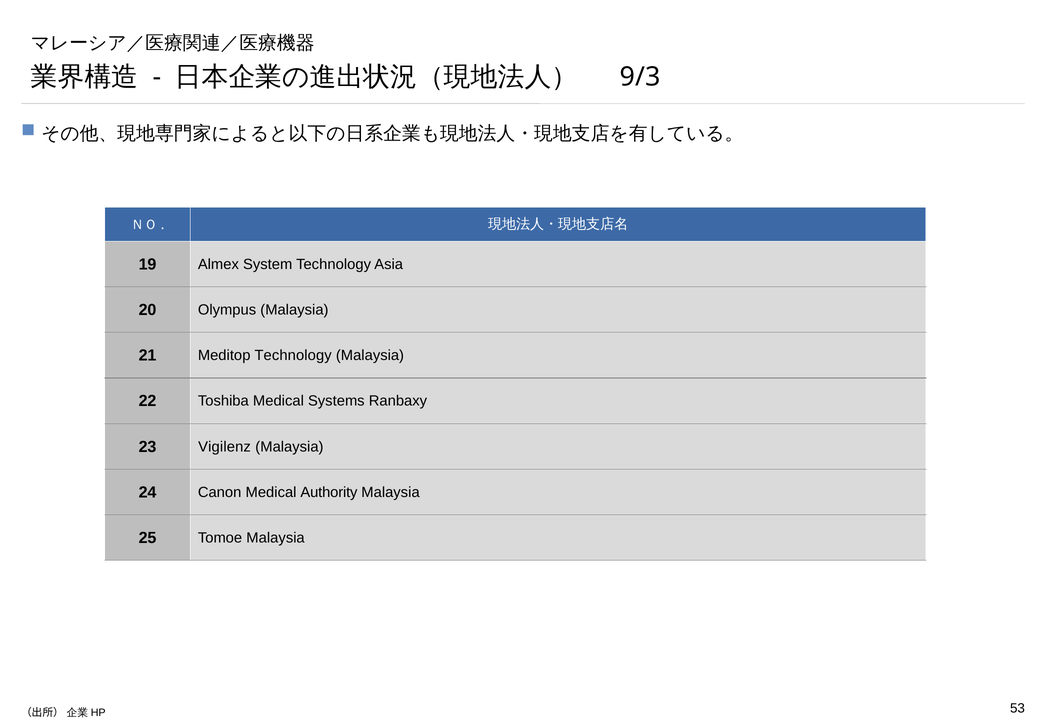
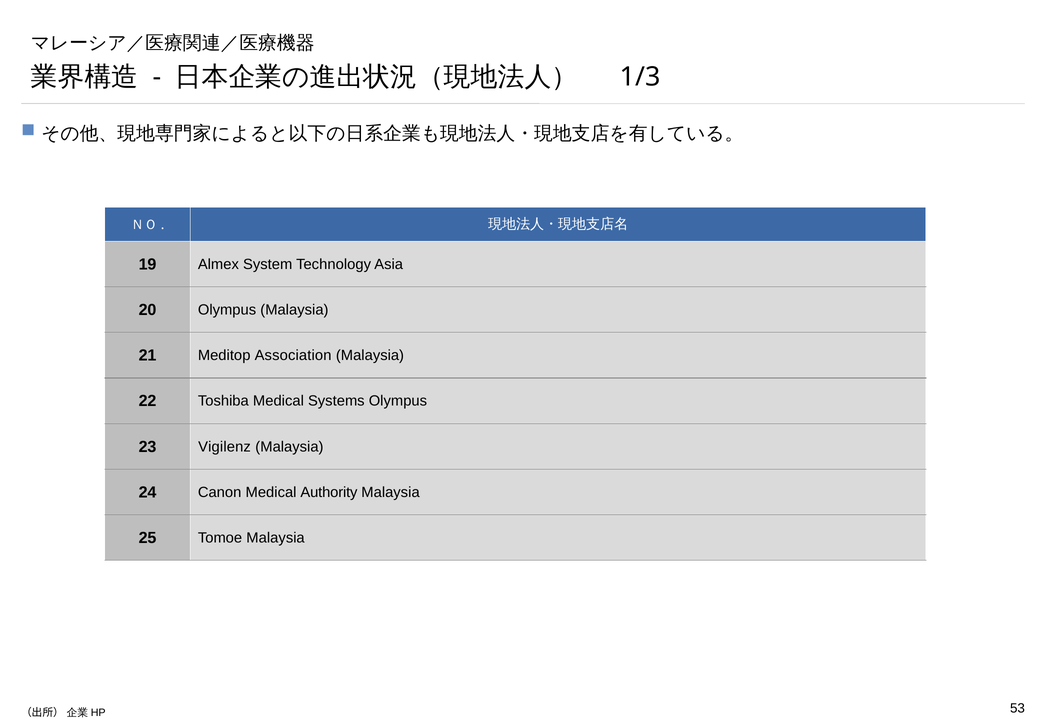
9/3: 9/3 -> 1/3 (640, 77)
Meditop Technology: Technology -> Association (293, 356)
Systems Ranbaxy: Ranbaxy -> Olympus (398, 401)
